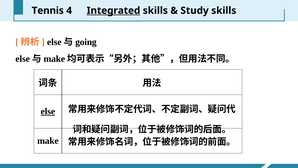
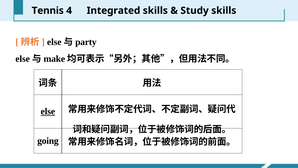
Integrated underline: present -> none (113, 11)
going: going -> party (86, 42)
make: make -> going (48, 141)
